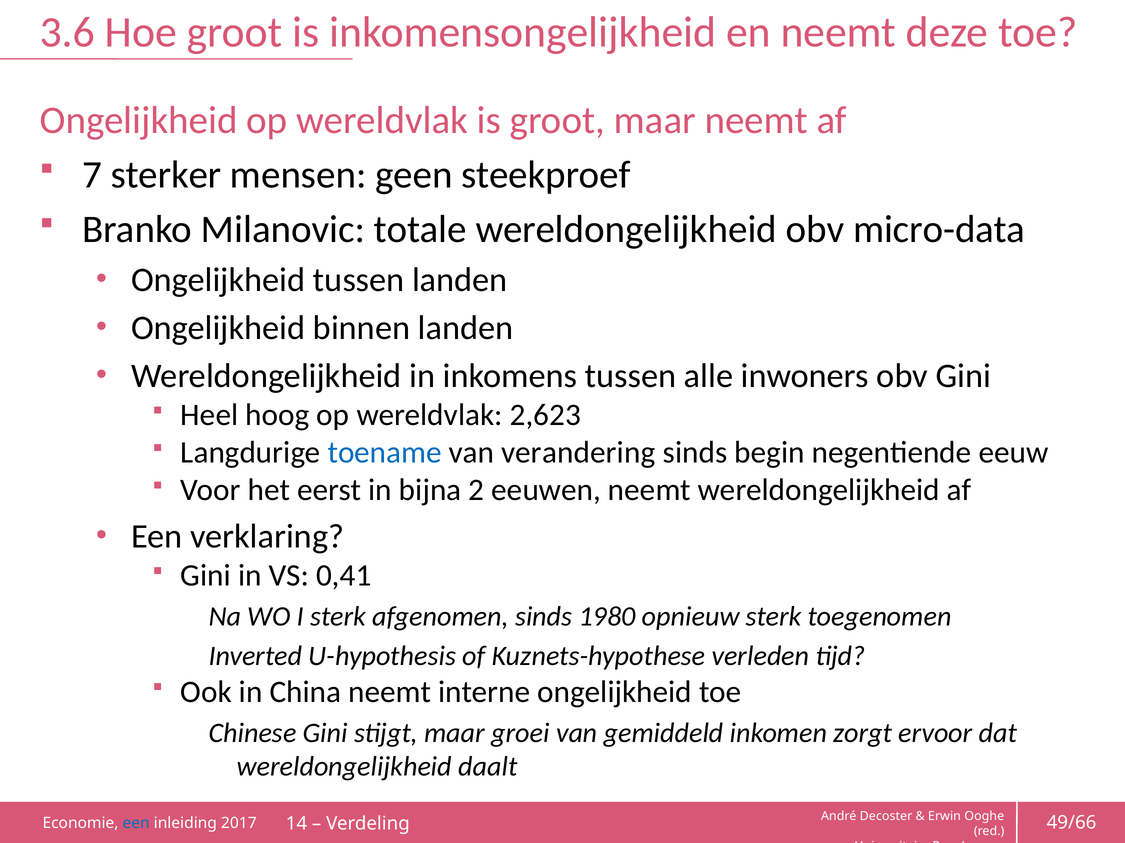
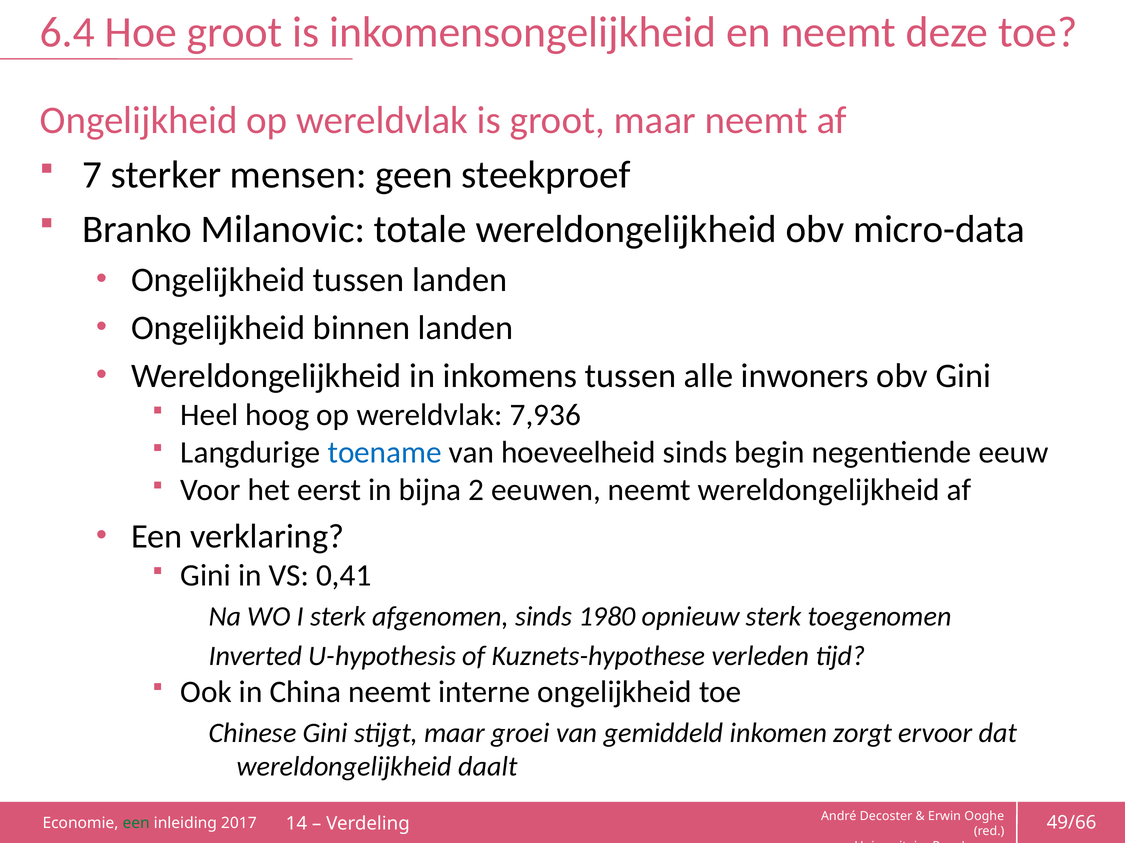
3.6: 3.6 -> 6.4 (67, 32)
2,623: 2,623 -> 7,936 (545, 416)
verandering: verandering -> hoeveelheid (578, 453)
een colour: blue -> green (136, 824)
